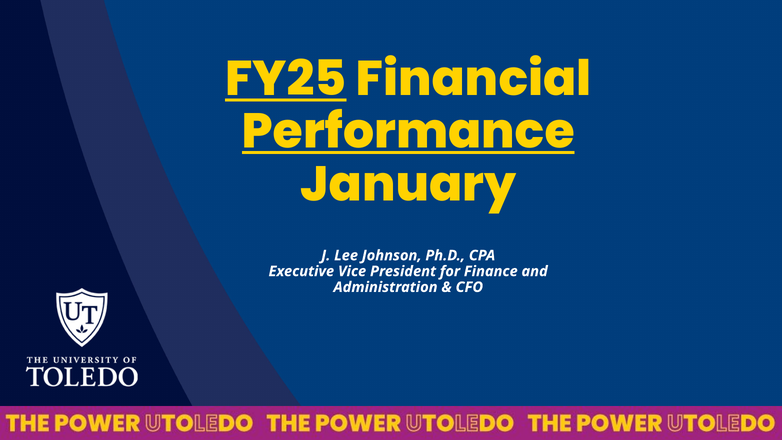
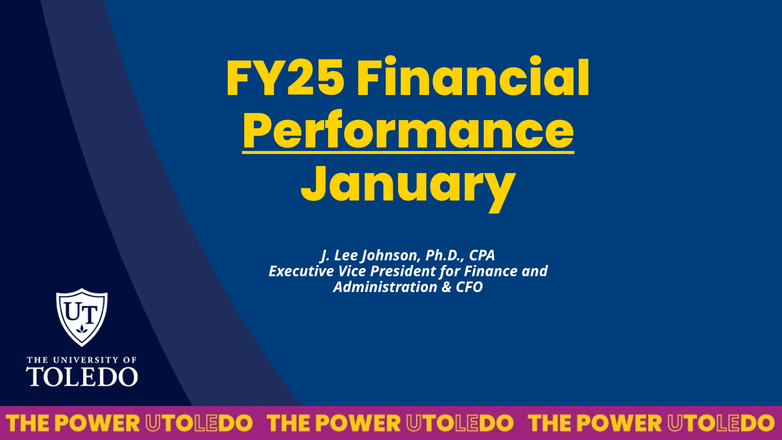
FY25 underline: present -> none (286, 79)
